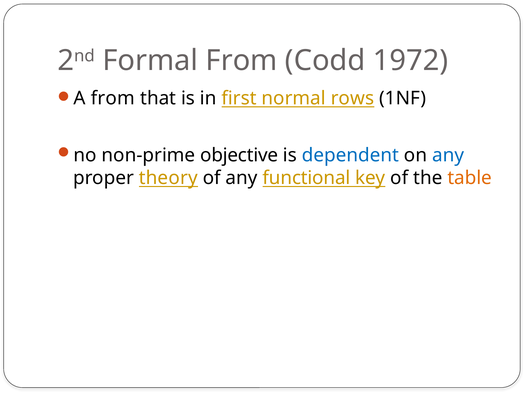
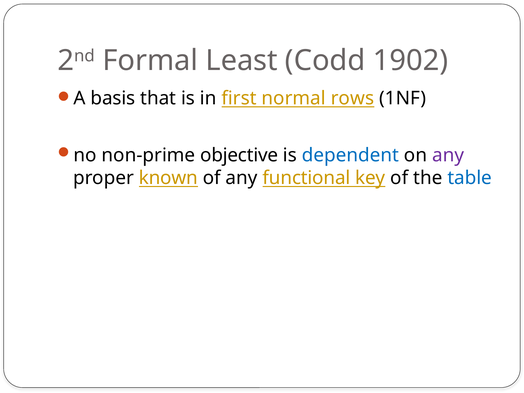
Formal From: From -> Least (242, 61)
1972: 1972 -> 1902 (411, 61)
A from: from -> basis (113, 98)
any colour: blue -> purple (448, 155)
theory: theory -> known (168, 178)
table colour: orange -> blue (470, 178)
